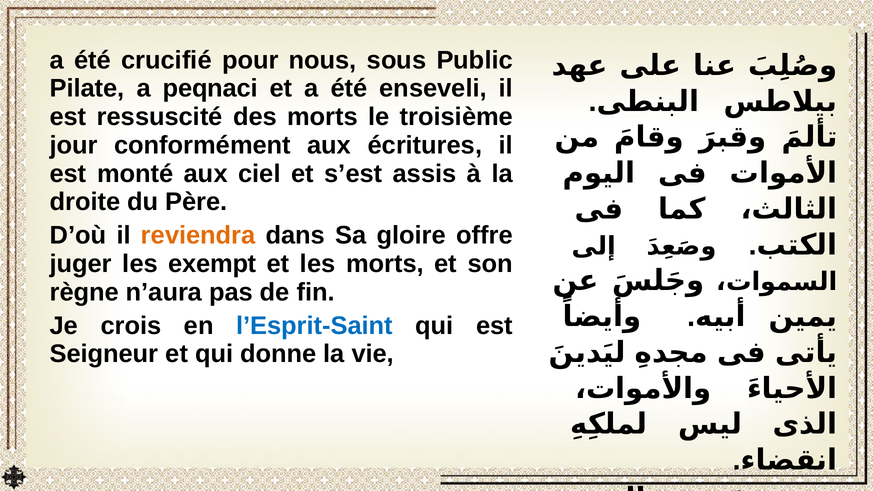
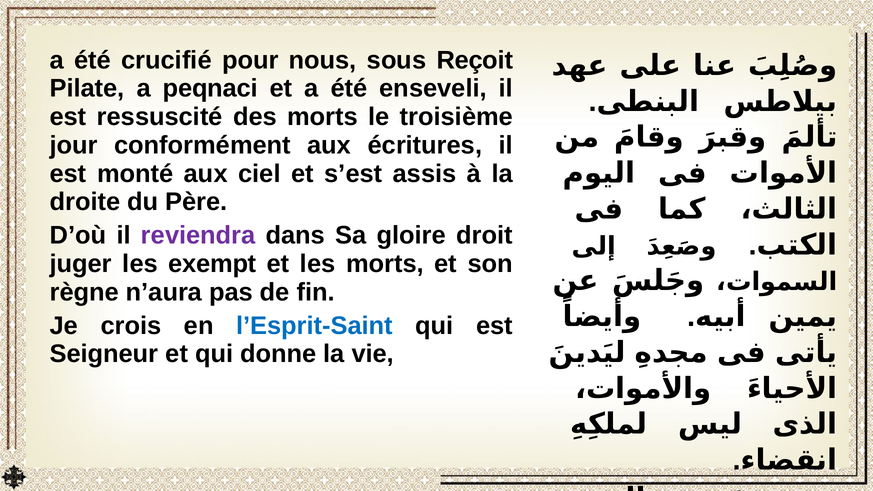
Public: Public -> Reçoit (475, 60)
reviendra colour: orange -> purple (198, 236)
offre: offre -> droit (485, 236)
